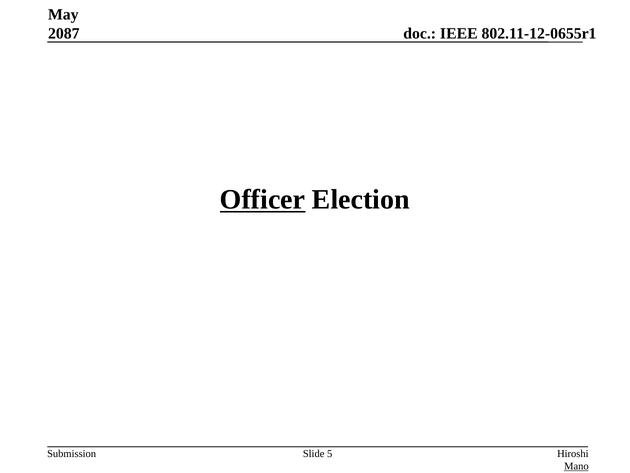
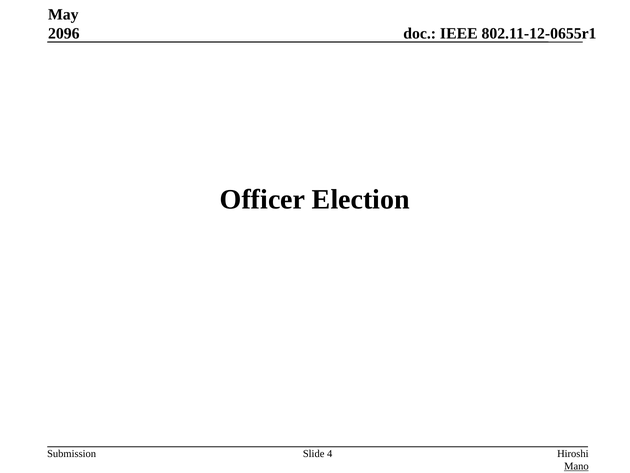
2087: 2087 -> 2096 (64, 34)
Officer underline: present -> none (263, 199)
5: 5 -> 4 (330, 453)
